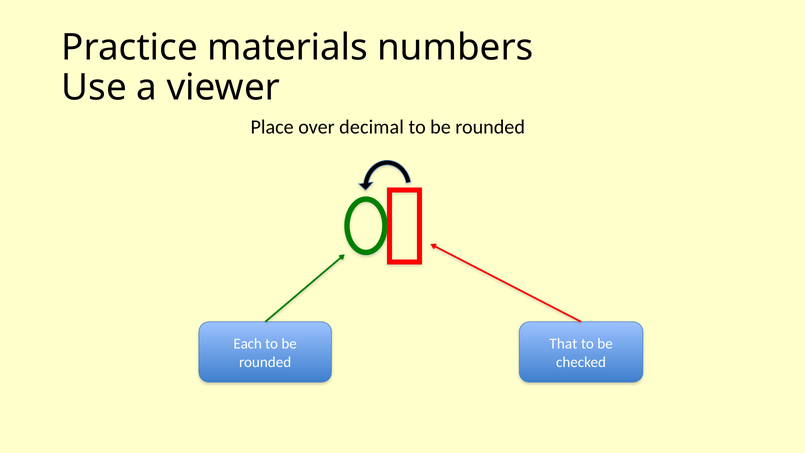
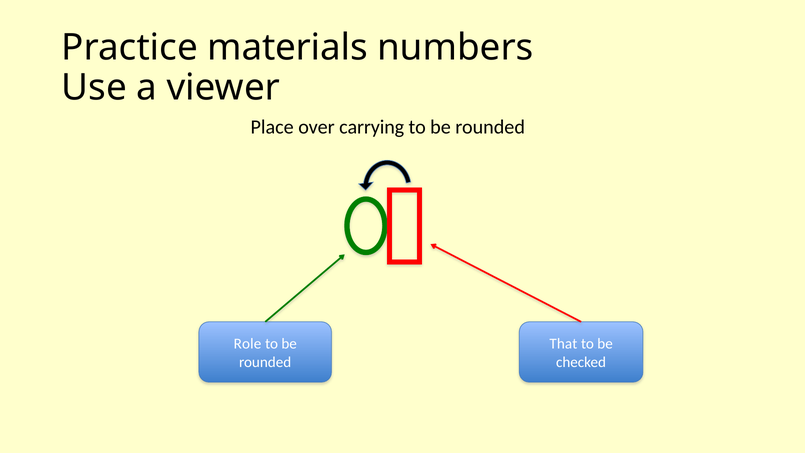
decimal: decimal -> carrying (372, 127)
Each: Each -> Role (248, 344)
